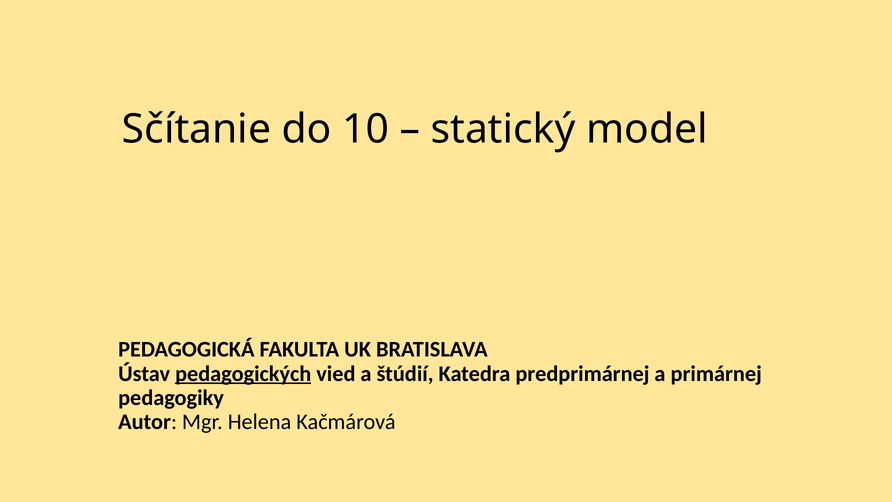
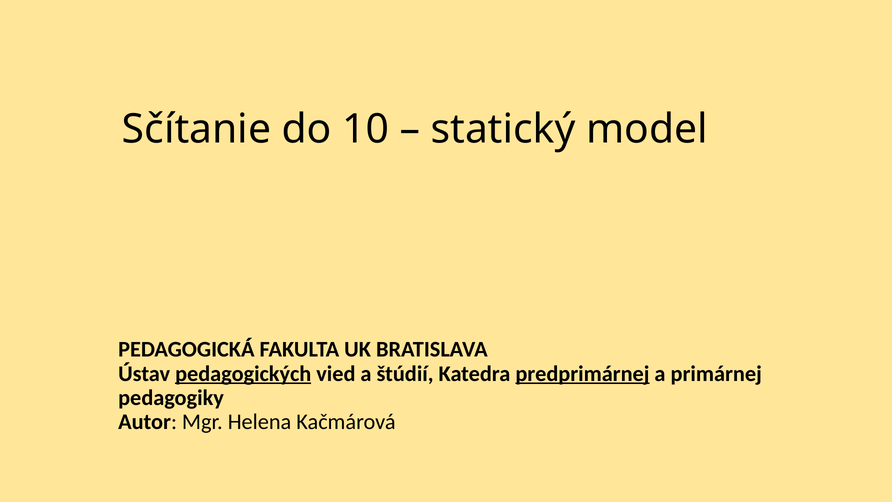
predprimárnej underline: none -> present (582, 373)
